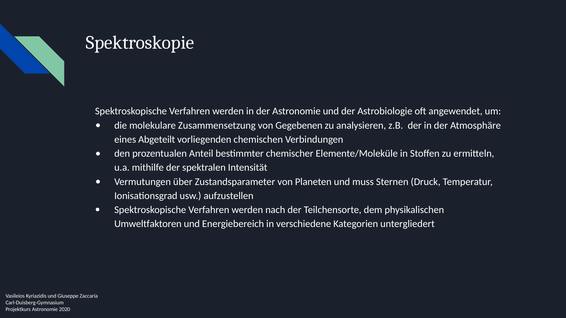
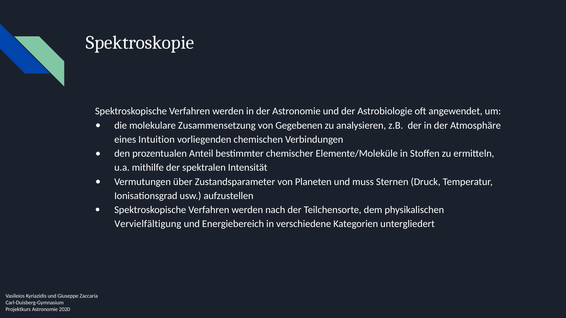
Abgeteilt: Abgeteilt -> Intuition (157, 140)
Umweltfaktoren: Umweltfaktoren -> Vervielfältigung (148, 224)
